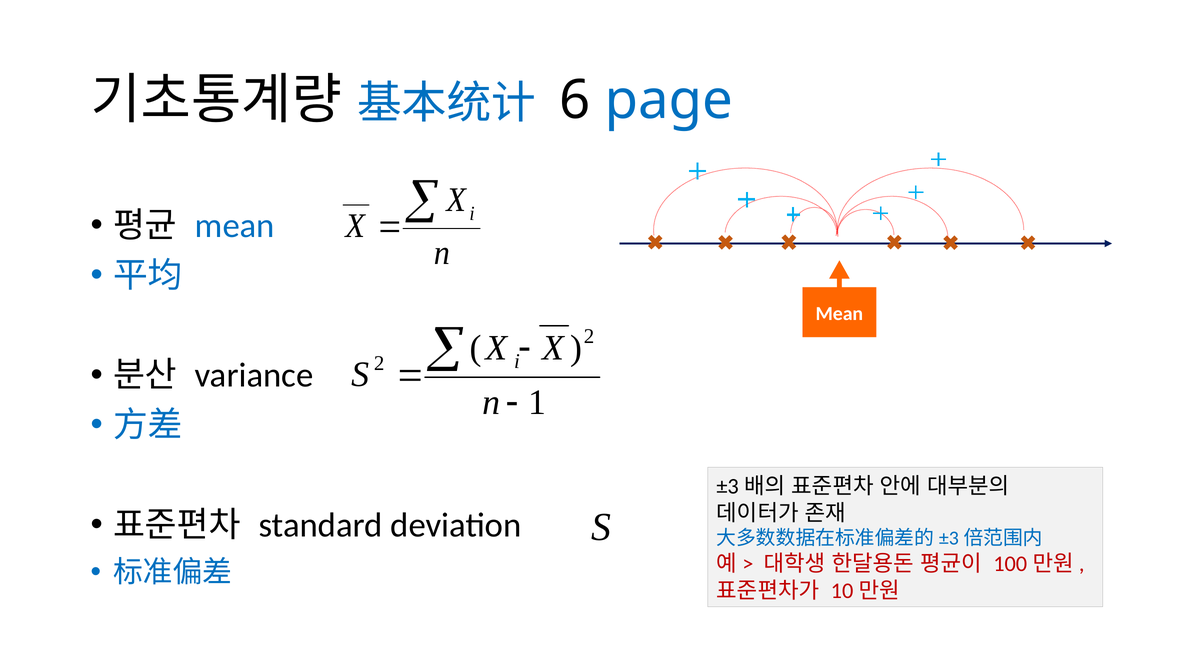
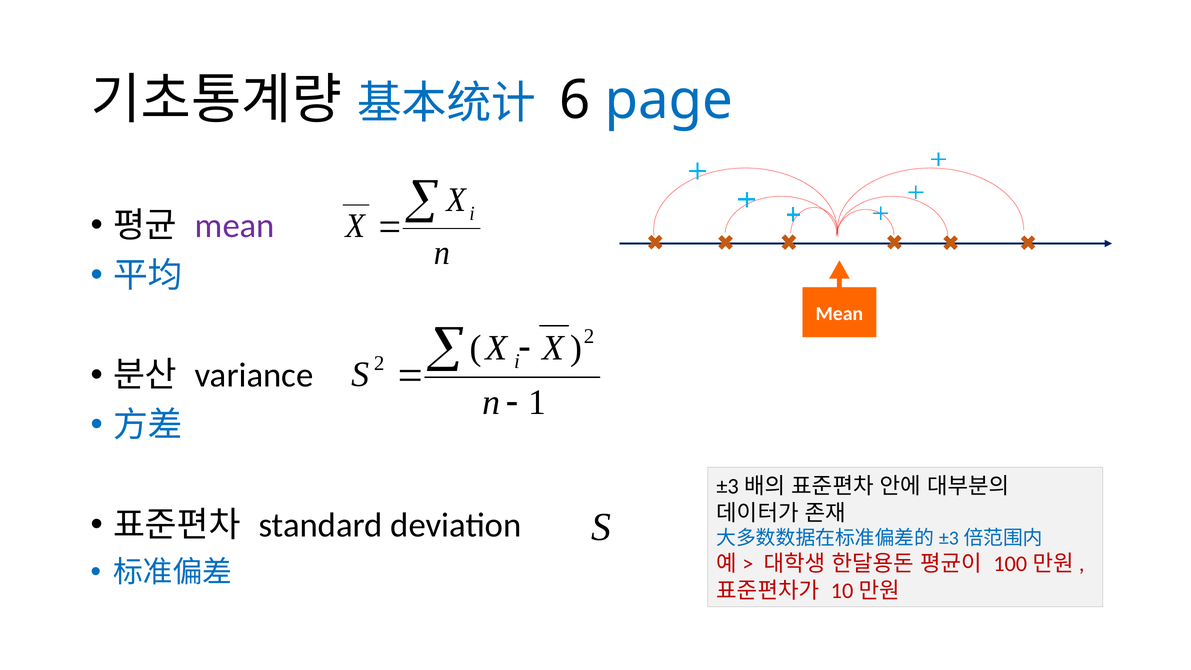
mean colour: blue -> purple (235, 226)
